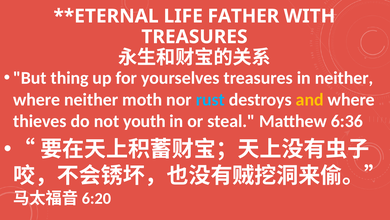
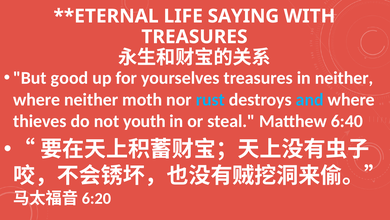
FATHER: FATHER -> SAYING (243, 16)
thing: thing -> good (70, 78)
and colour: yellow -> light blue (310, 99)
6:36: 6:36 -> 6:40 (347, 121)
